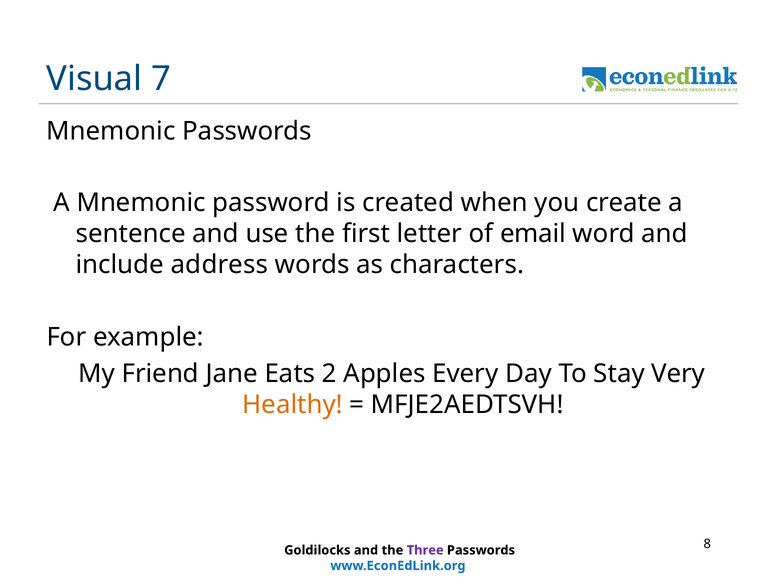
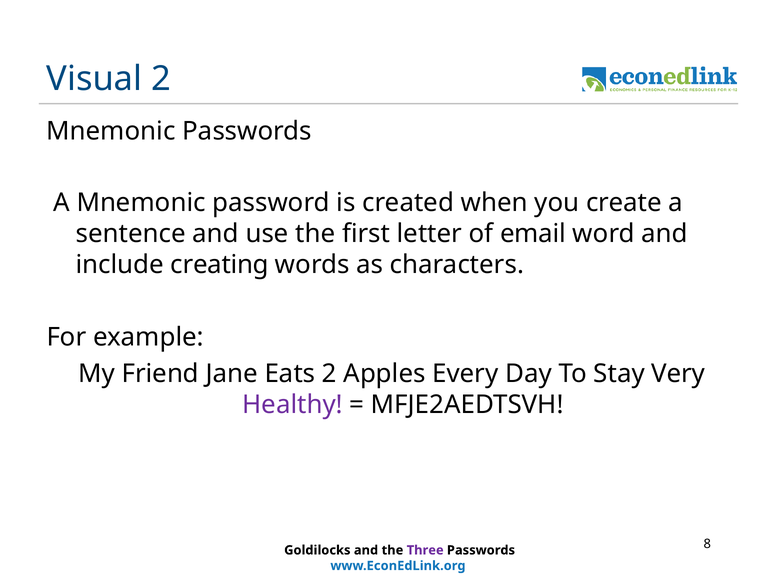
Visual 7: 7 -> 2 (161, 79)
address: address -> creating (220, 265)
Healthy colour: orange -> purple (292, 404)
